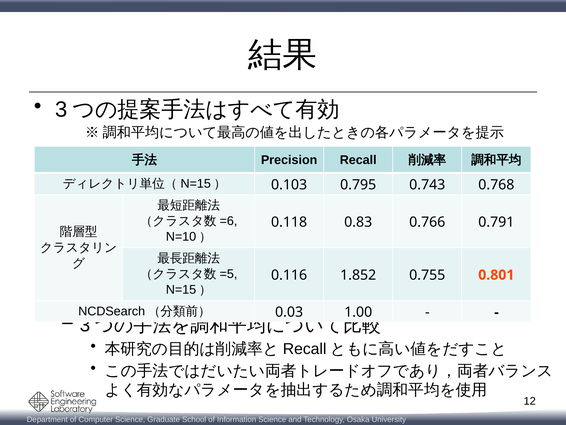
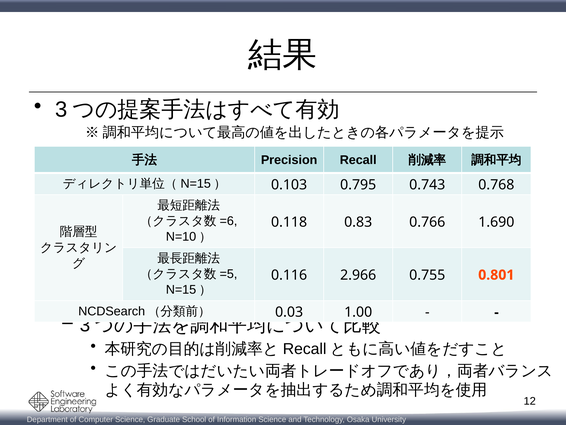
0.791: 0.791 -> 1.690 (496, 222)
1.852: 1.852 -> 2.966 (358, 275)
